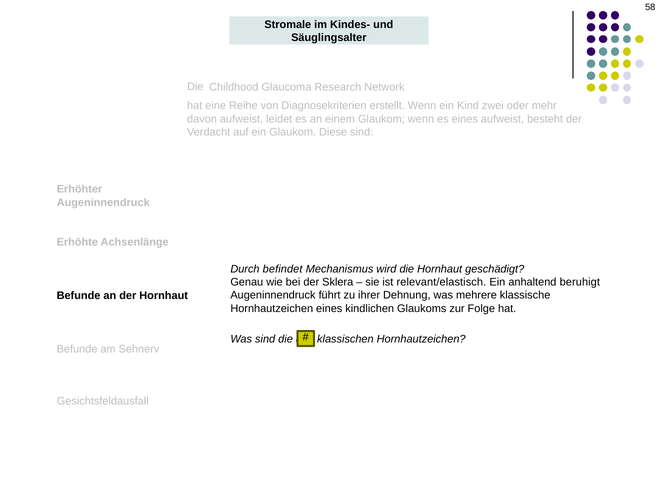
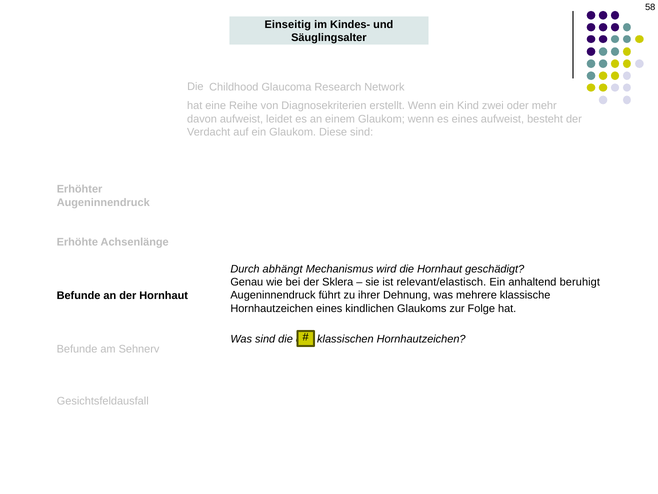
Stromale: Stromale -> Einseitig (288, 25)
befindet: befindet -> abhängt (283, 269)
